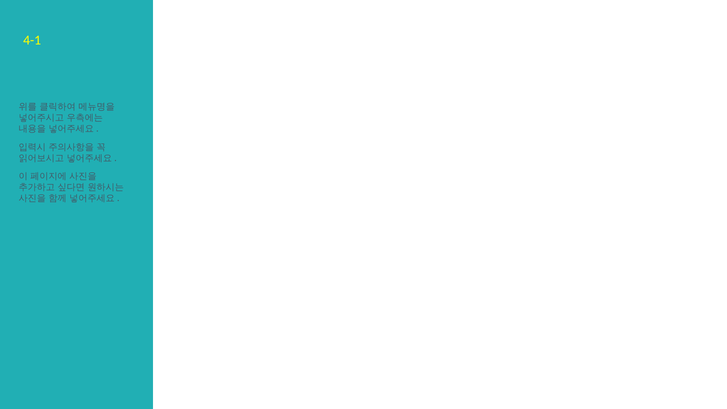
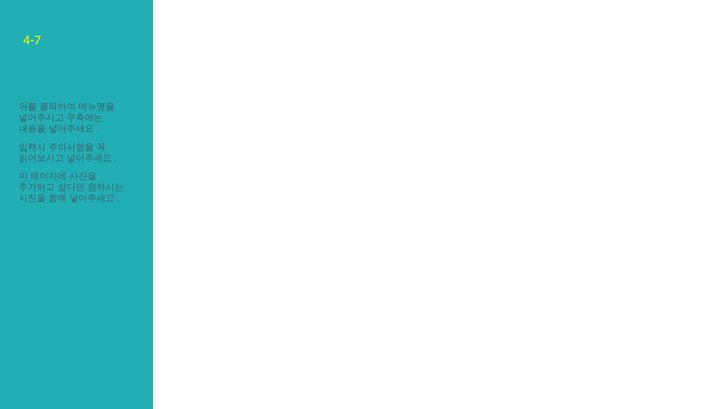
4-1: 4-1 -> 4-7 (32, 40)
